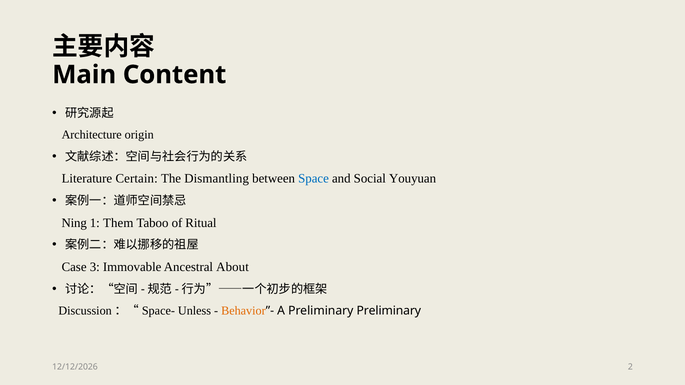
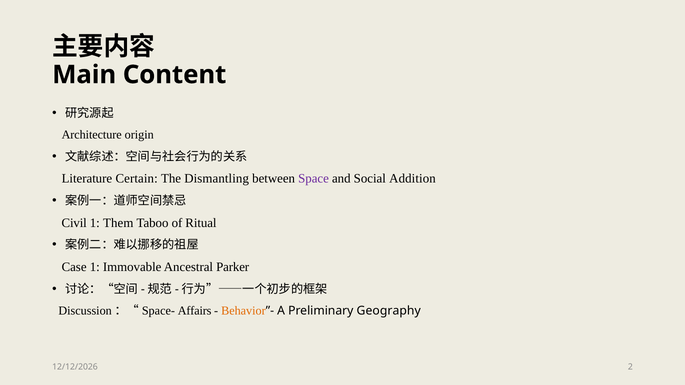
Space colour: blue -> purple (314, 179)
Youyuan: Youyuan -> Addition (412, 179)
Ning: Ning -> Civil (74, 223)
Case 3: 3 -> 1 (95, 267)
About: About -> Parker (233, 267)
Unless: Unless -> Affairs (195, 311)
Preliminary Preliminary: Preliminary -> Geography (389, 311)
